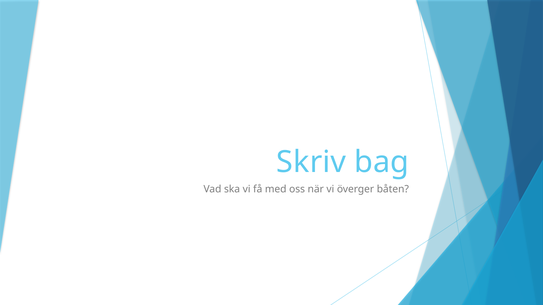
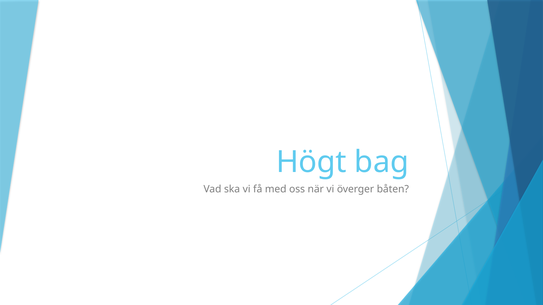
Skriv: Skriv -> Högt (311, 162)
